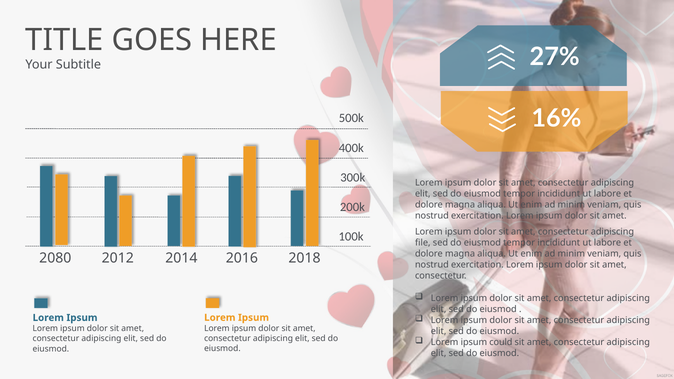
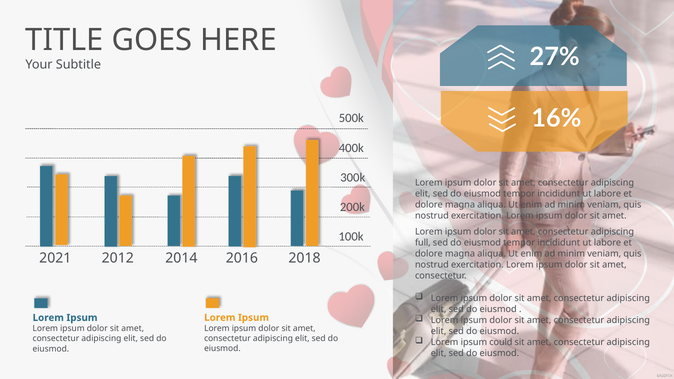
file: file -> full (423, 243)
2080: 2080 -> 2021 (55, 258)
